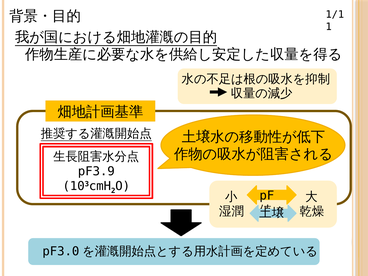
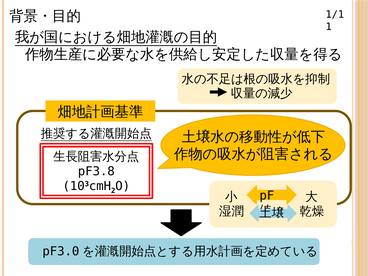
pF3.9: pF3.9 -> pF3.8 (96, 171)
